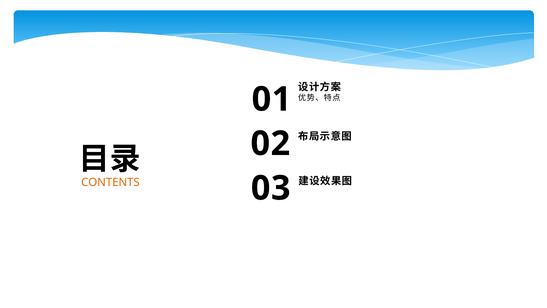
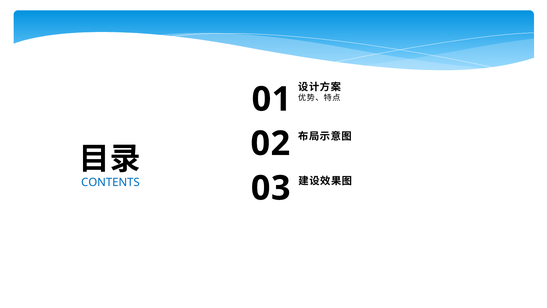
CONTENTS colour: orange -> blue (110, 182)
